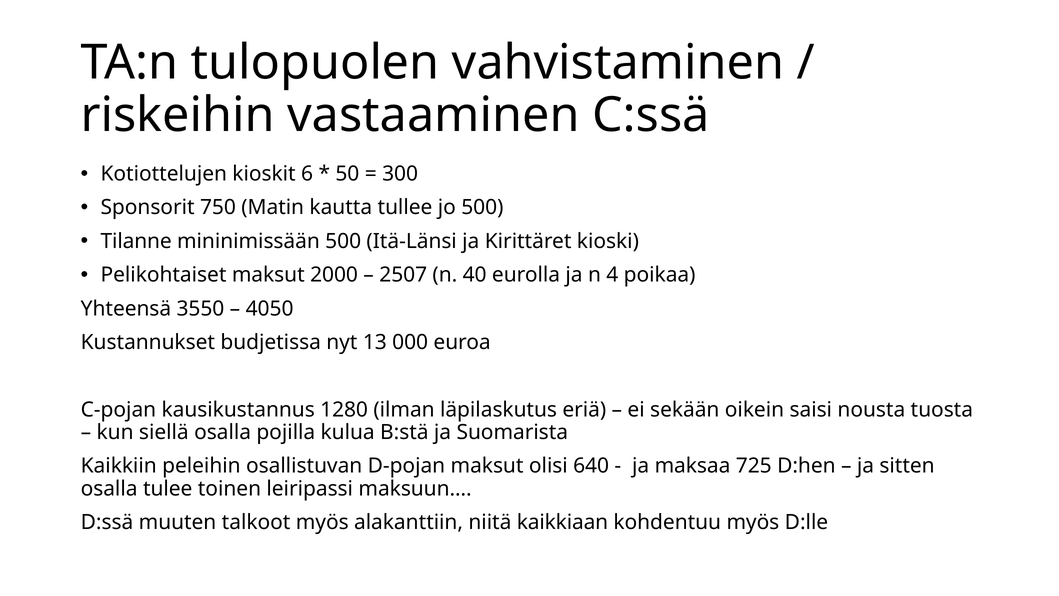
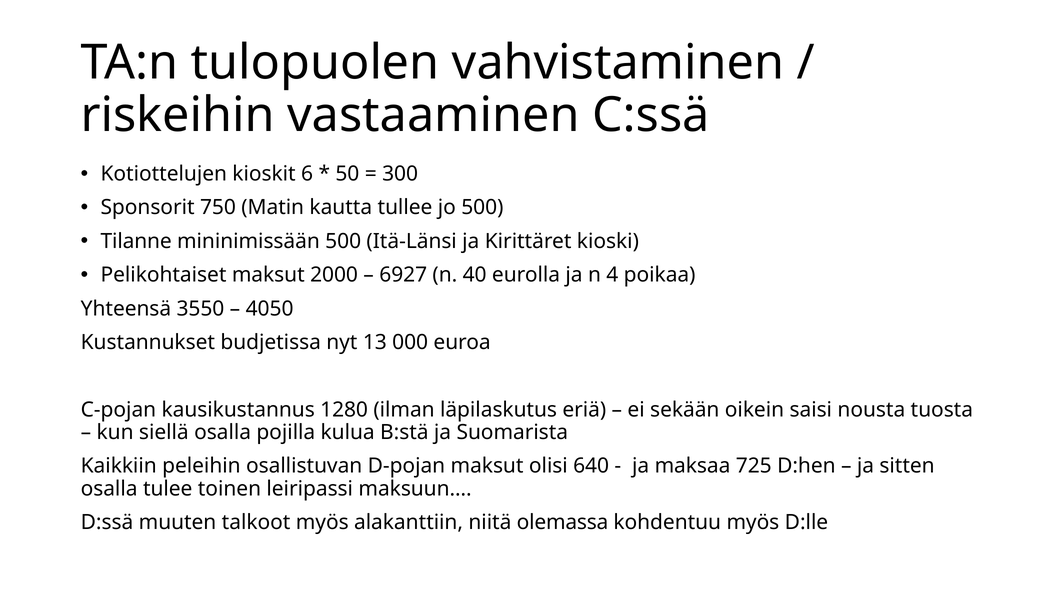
2507: 2507 -> 6927 (403, 275)
kaikkiaan: kaikkiaan -> olemassa (563, 522)
